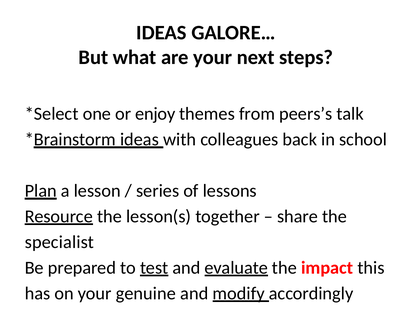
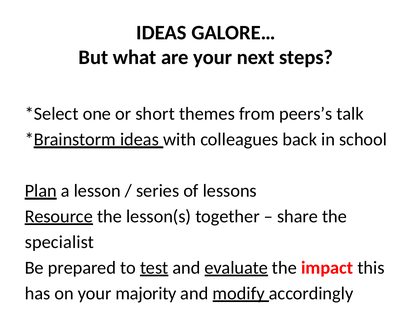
enjoy: enjoy -> short (155, 114)
genuine: genuine -> majority (146, 293)
